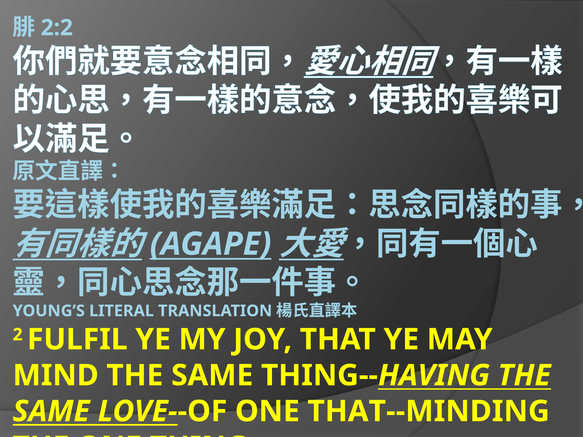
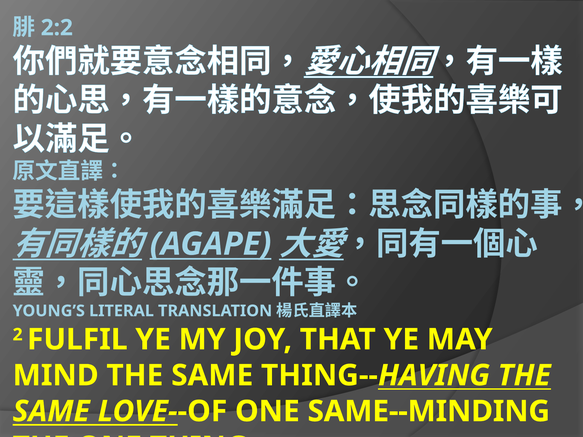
THAT--MINDING: THAT--MINDING -> SAME--MINDING (429, 412)
